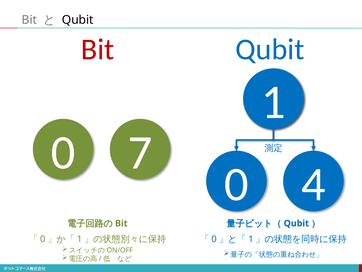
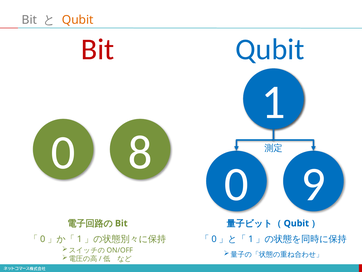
Qubit colour: black -> orange (78, 20)
7: 7 -> 8 (140, 152)
4: 4 -> 9 (313, 184)
